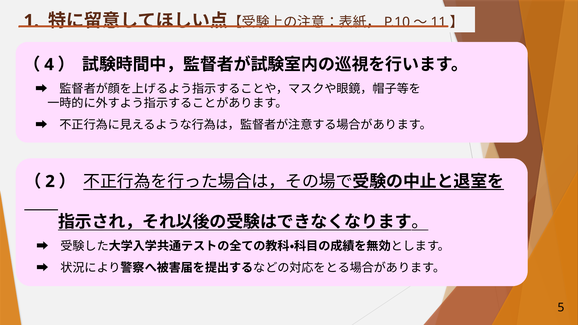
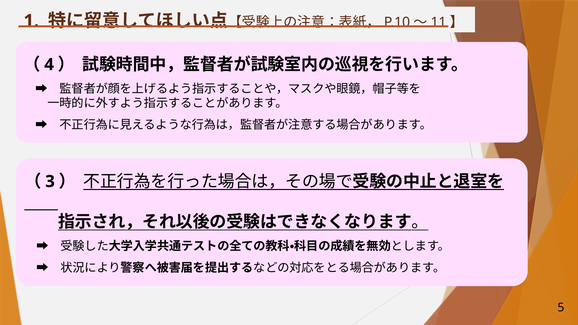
2: 2 -> 3 (50, 182)
